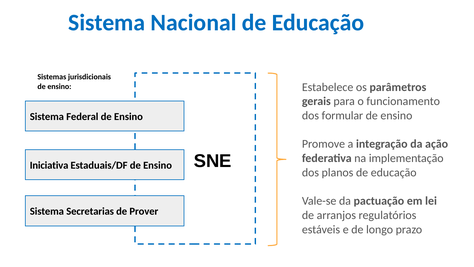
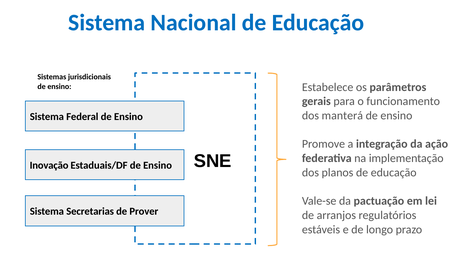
formular: formular -> manterá (342, 115)
Iniciativa: Iniciativa -> Inovação (49, 165)
